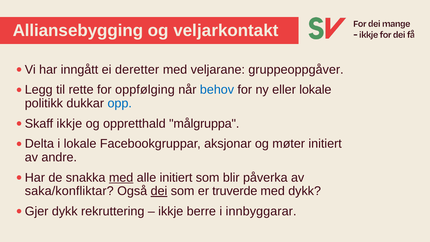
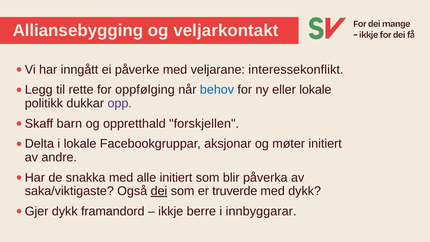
deretter: deretter -> påverke (137, 70)
gruppeoppgåver: gruppeoppgåver -> interessekonflikt (296, 70)
opp colour: blue -> purple (120, 103)
Skaff ikkje: ikkje -> barn (69, 124)
målgruppa: målgruppa -> forskjellen (204, 124)
med underline: present -> none (121, 177)
saka/konfliktar: saka/konfliktar -> saka/viktigaste (69, 191)
rekruttering: rekruttering -> framandord (113, 211)
